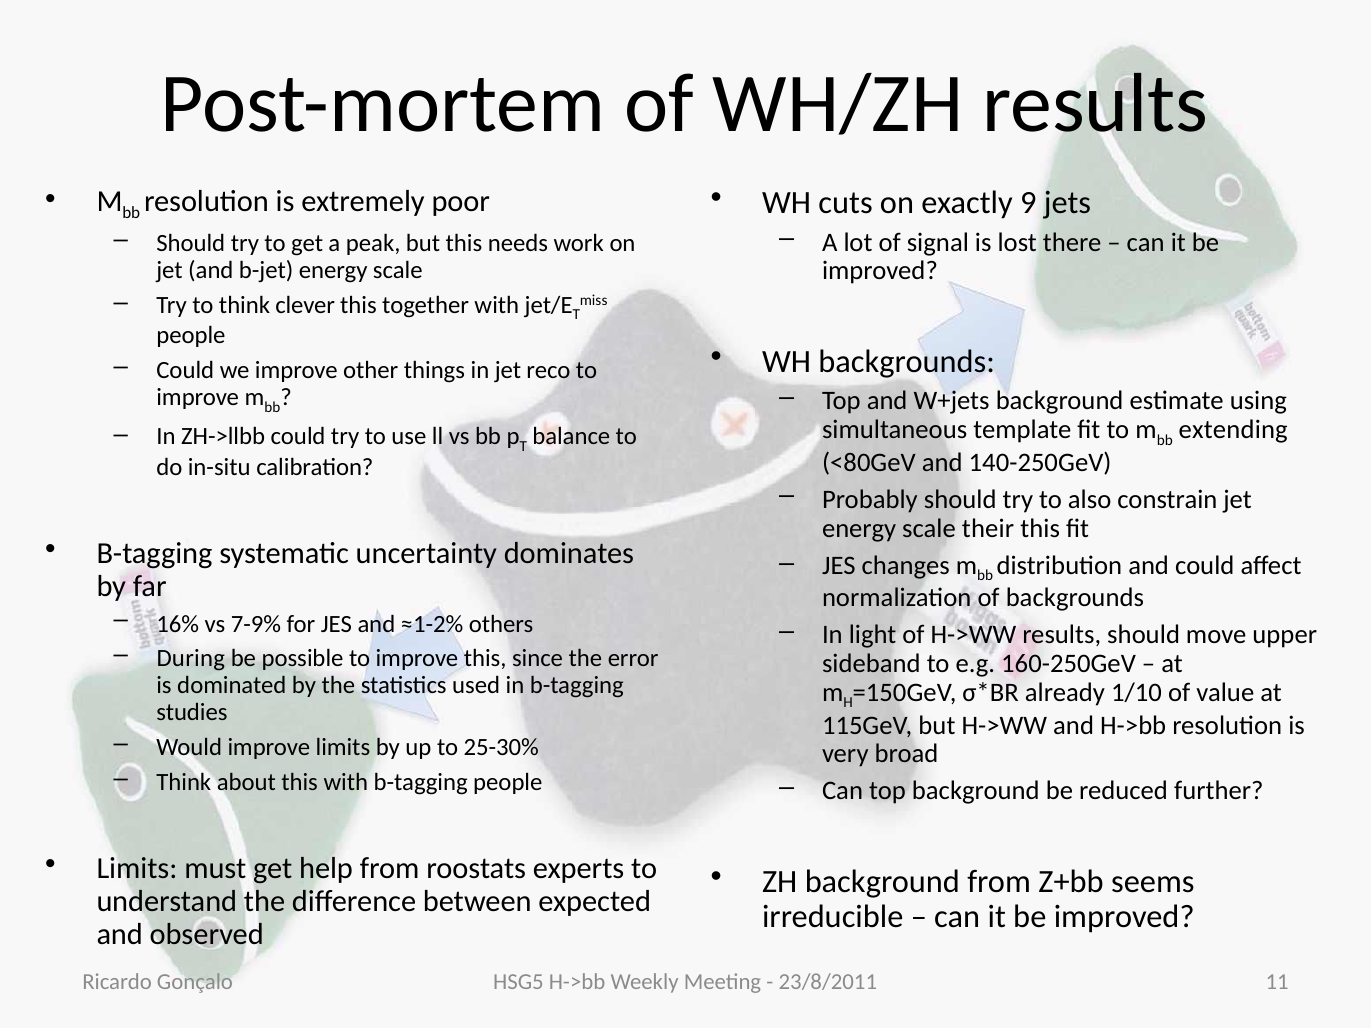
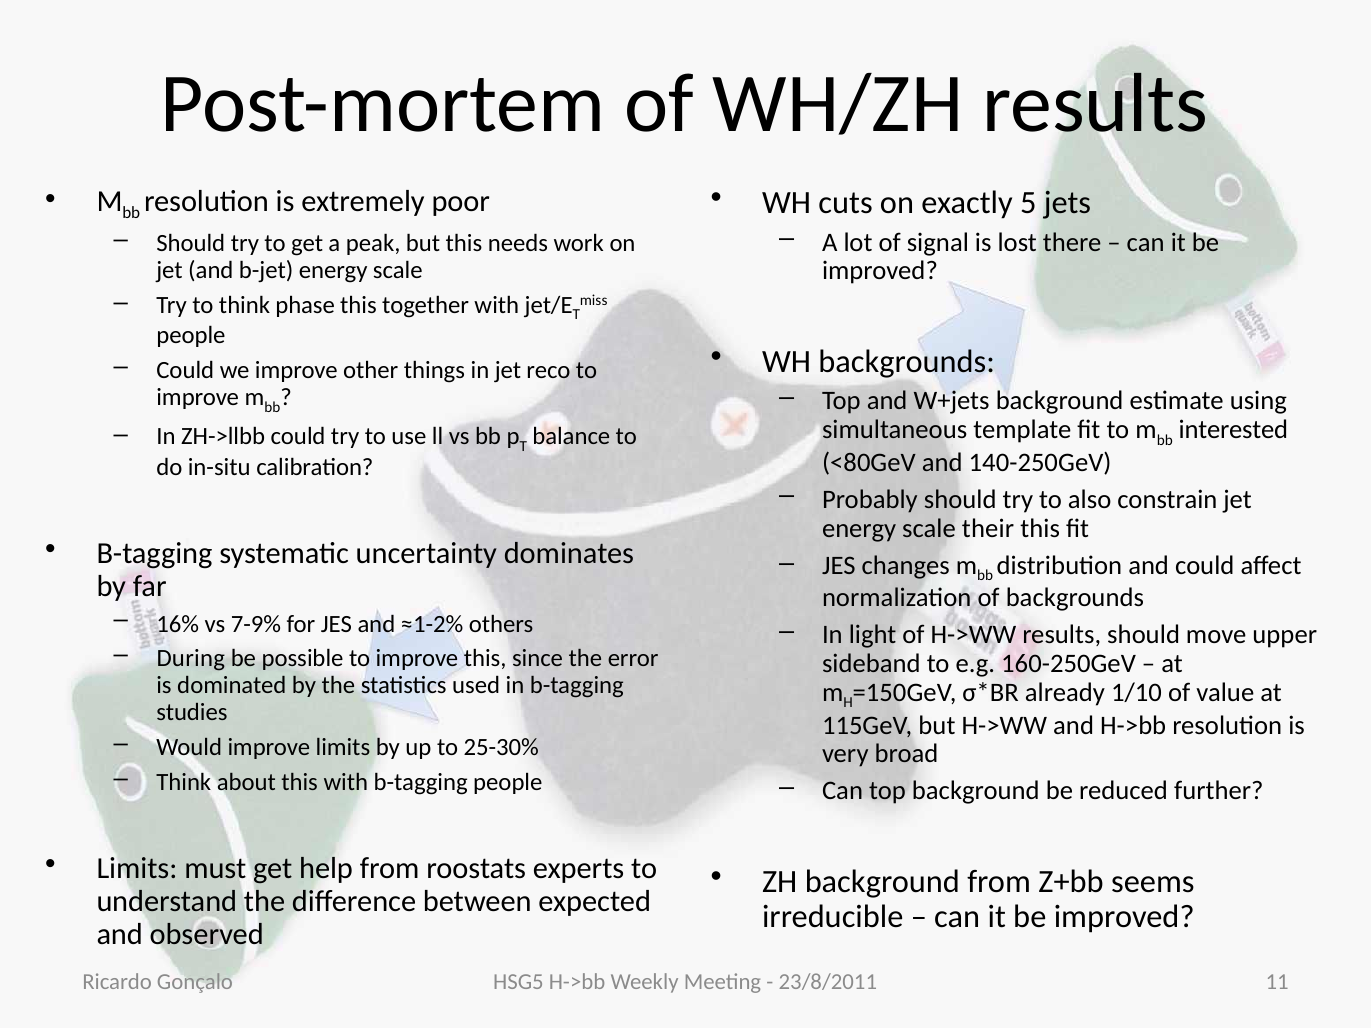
9: 9 -> 5 (1028, 203)
clever: clever -> phase (305, 305)
extending: extending -> interested (1233, 430)
